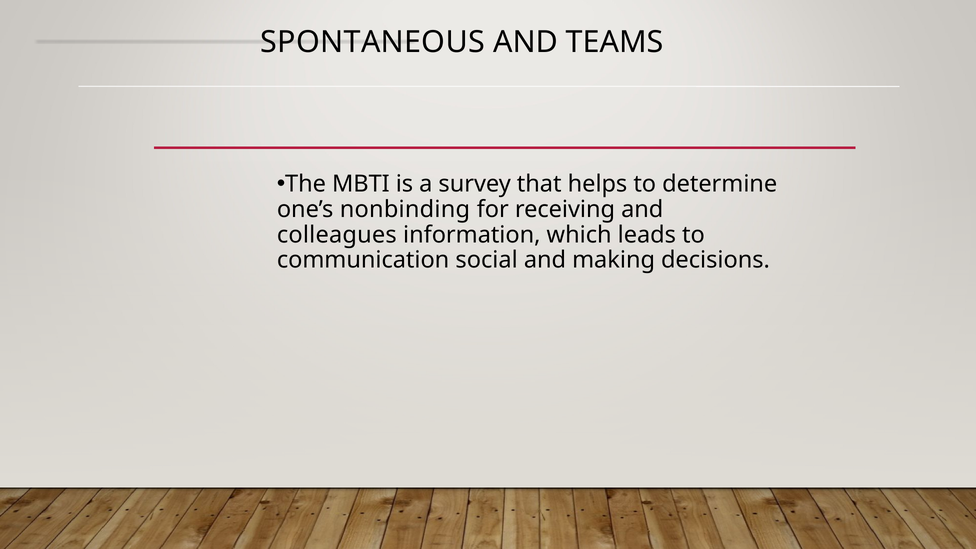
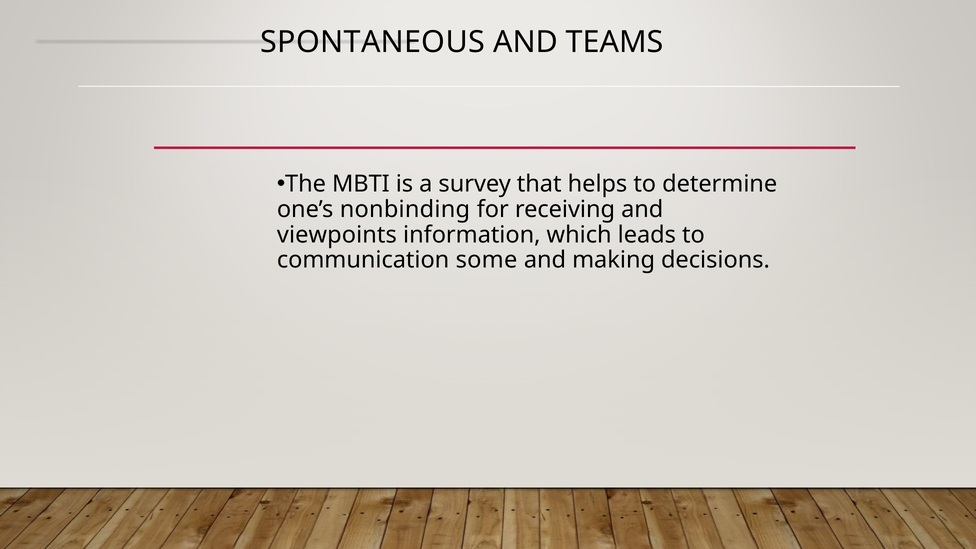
colleagues: colleagues -> viewpoints (337, 235)
social: social -> some (487, 260)
